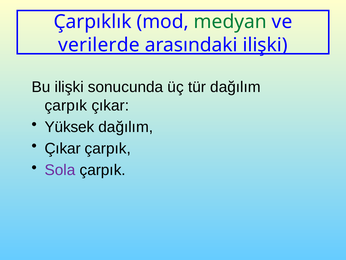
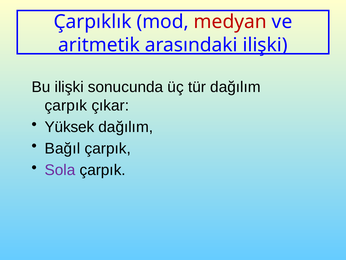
medyan colour: green -> red (230, 22)
verilerde: verilerde -> aritmetik (99, 45)
Çıkar: Çıkar -> Bağıl (62, 148)
